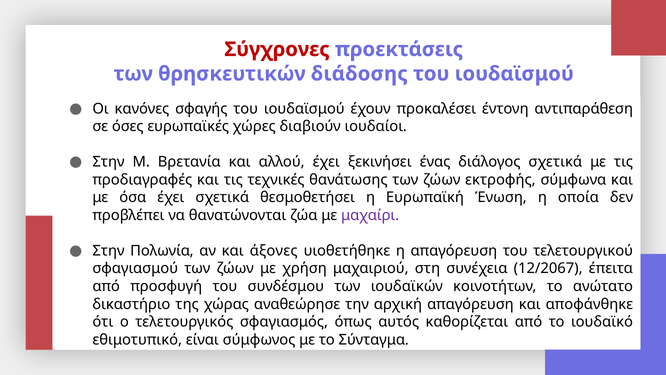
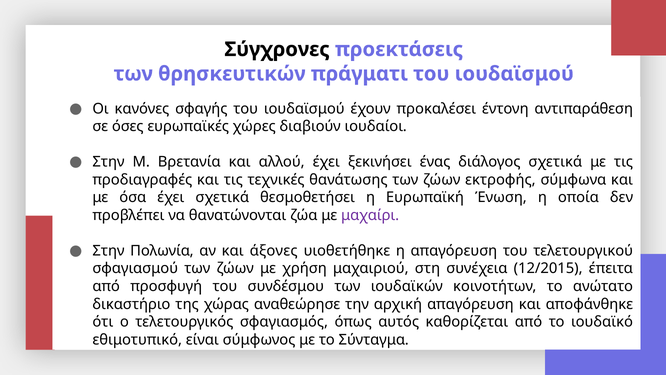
Σύγχρονες colour: red -> black (277, 49)
διάδοσης: διάδοσης -> πράγματι (359, 74)
12/2067: 12/2067 -> 12/2015 (548, 268)
